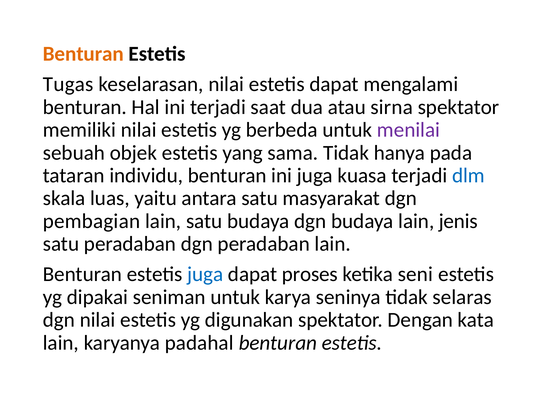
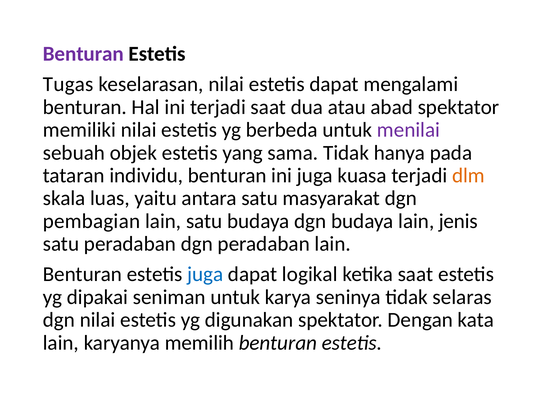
Benturan colour: orange -> purple (83, 54)
sirna: sirna -> abad (392, 107)
dlm colour: blue -> orange (468, 176)
proses: proses -> logikal (310, 274)
ketika seni: seni -> saat (416, 274)
padahal: padahal -> memilih (199, 343)
